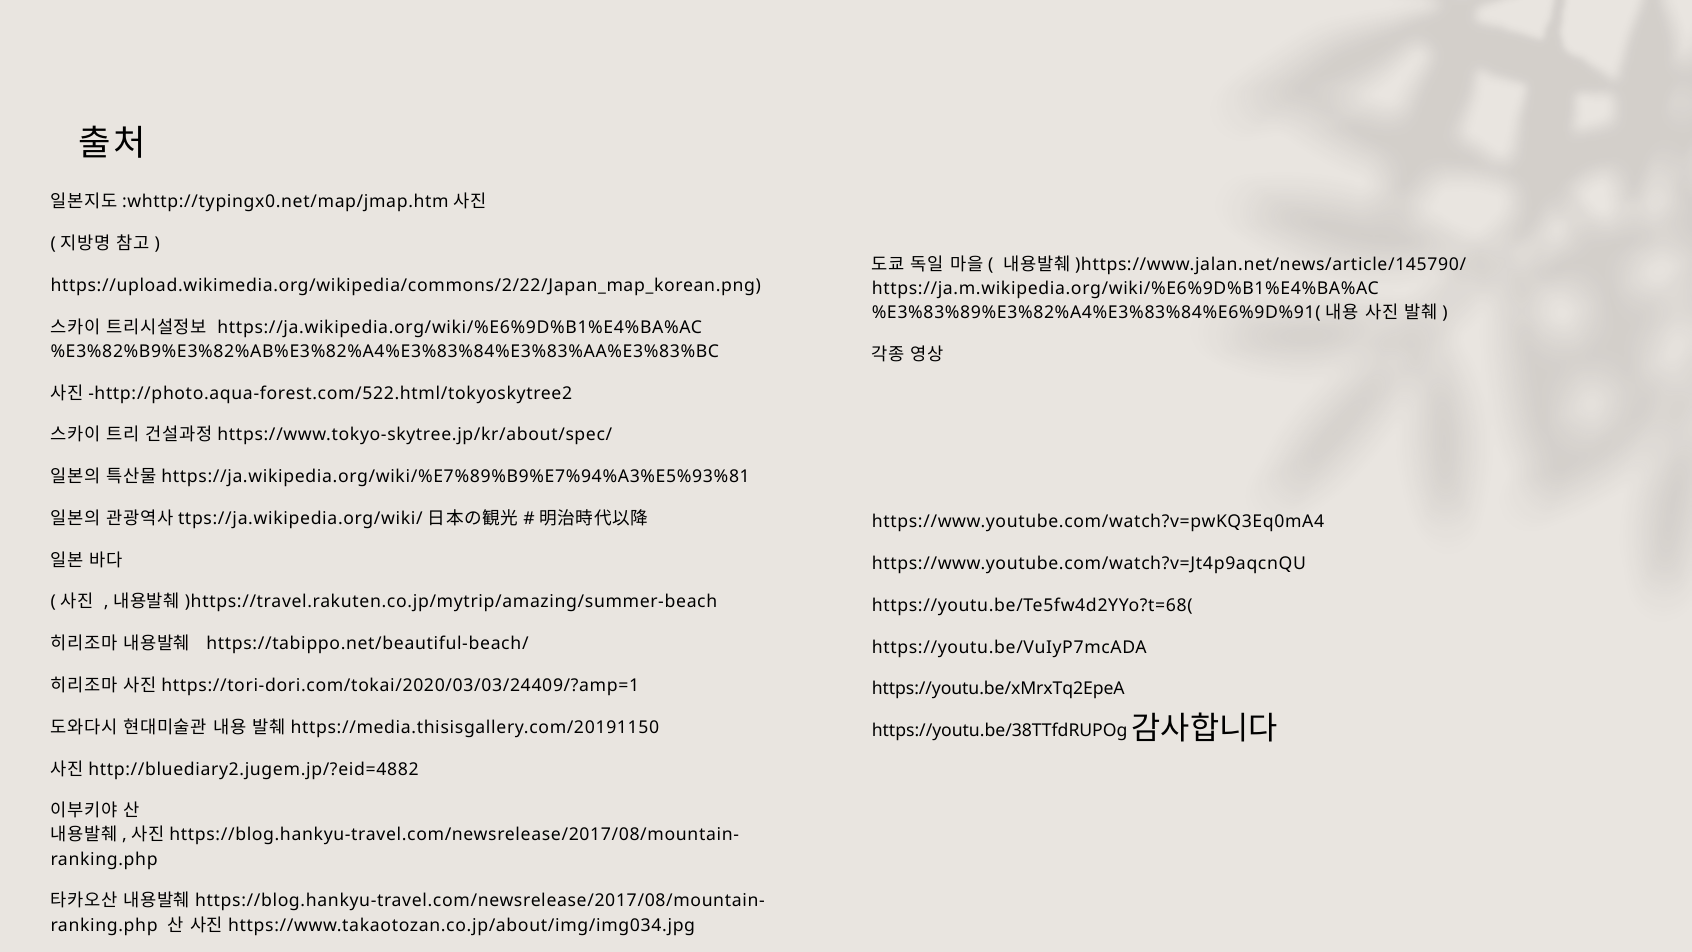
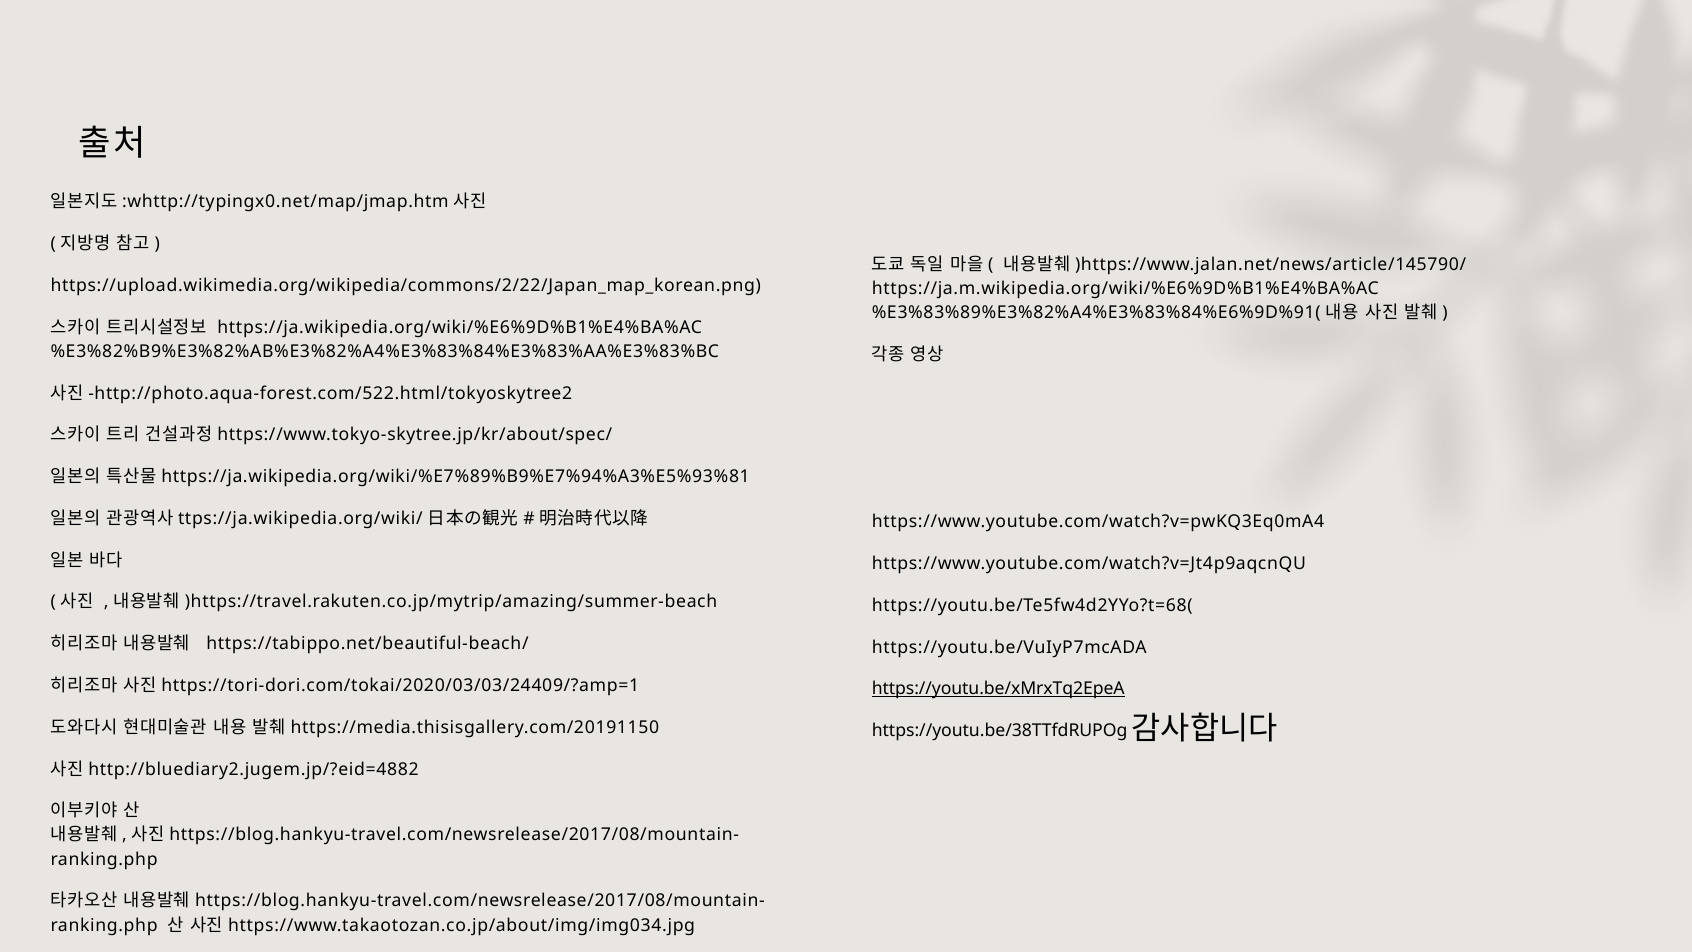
https://youtu.be/xMrxTq2EpeA underline: none -> present (998, 689)
